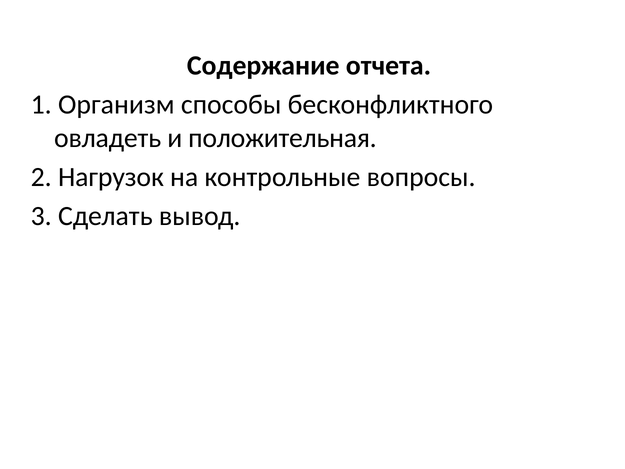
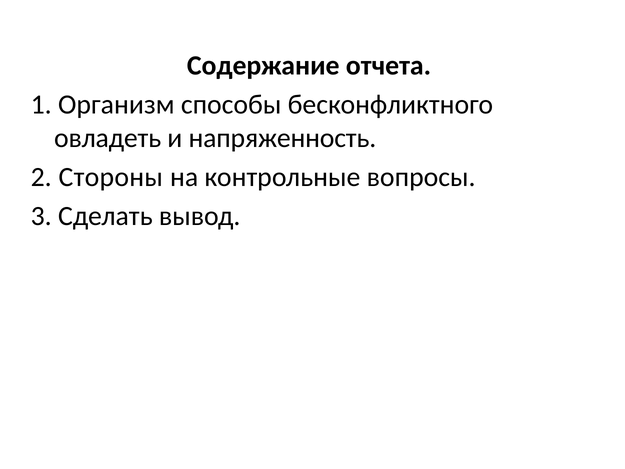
положительная: положительная -> напряженность (282, 138)
Нагрузок: Нагрузок -> Стороны (111, 177)
